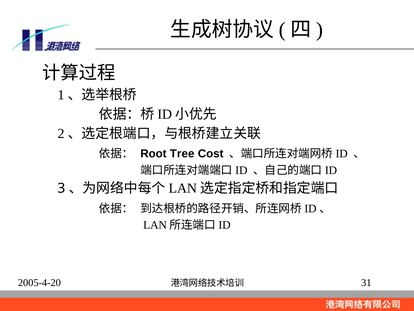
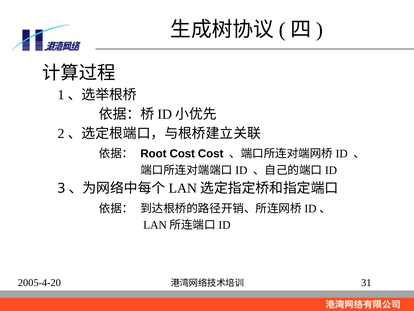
Root Tree: Tree -> Cost (182, 153)
